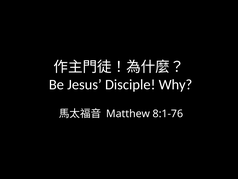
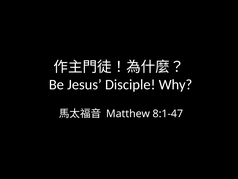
8:1-76: 8:1-76 -> 8:1-47 (168, 113)
